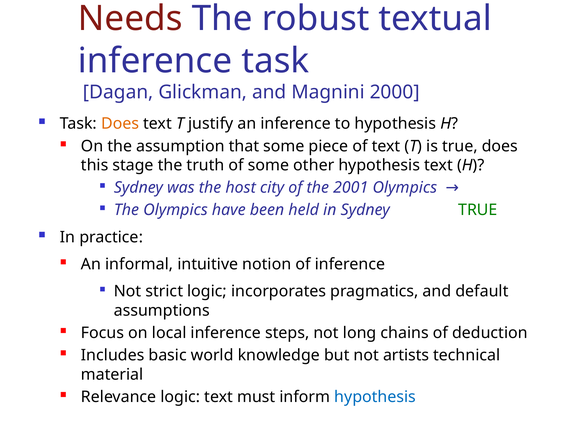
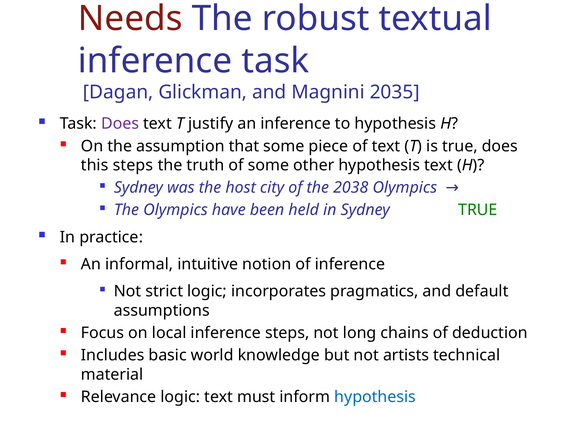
2000: 2000 -> 2035 (395, 92)
Does colour: orange -> purple (120, 124)
this stage: stage -> steps (133, 165)
2001: 2001 -> 2038 (351, 187)
